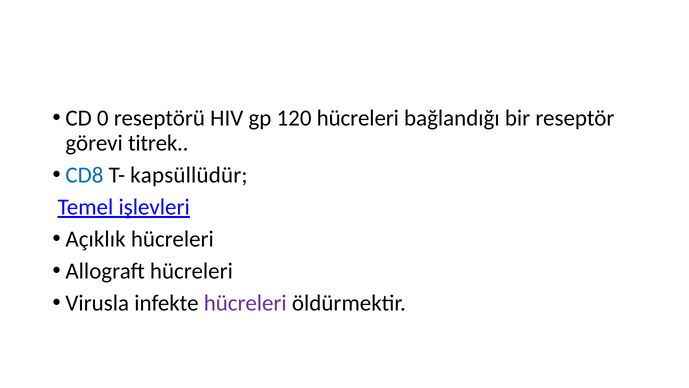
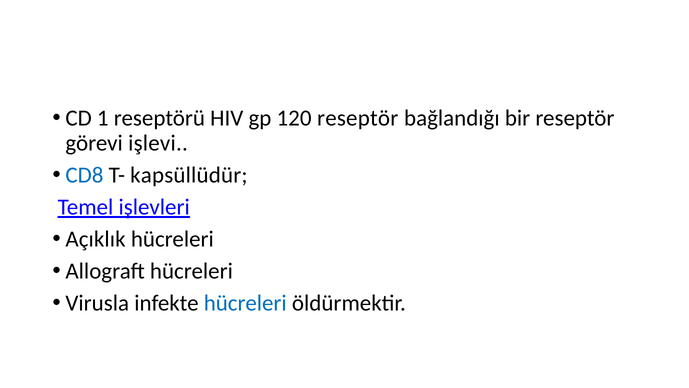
0: 0 -> 1 (103, 118)
120 hücreleri: hücreleri -> reseptör (358, 118)
titrek: titrek -> işlevi (158, 143)
hücreleri colour: purple -> blue (245, 303)
